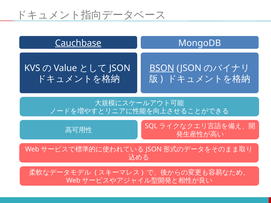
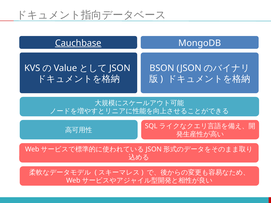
BSON underline: present -> none (162, 68)
